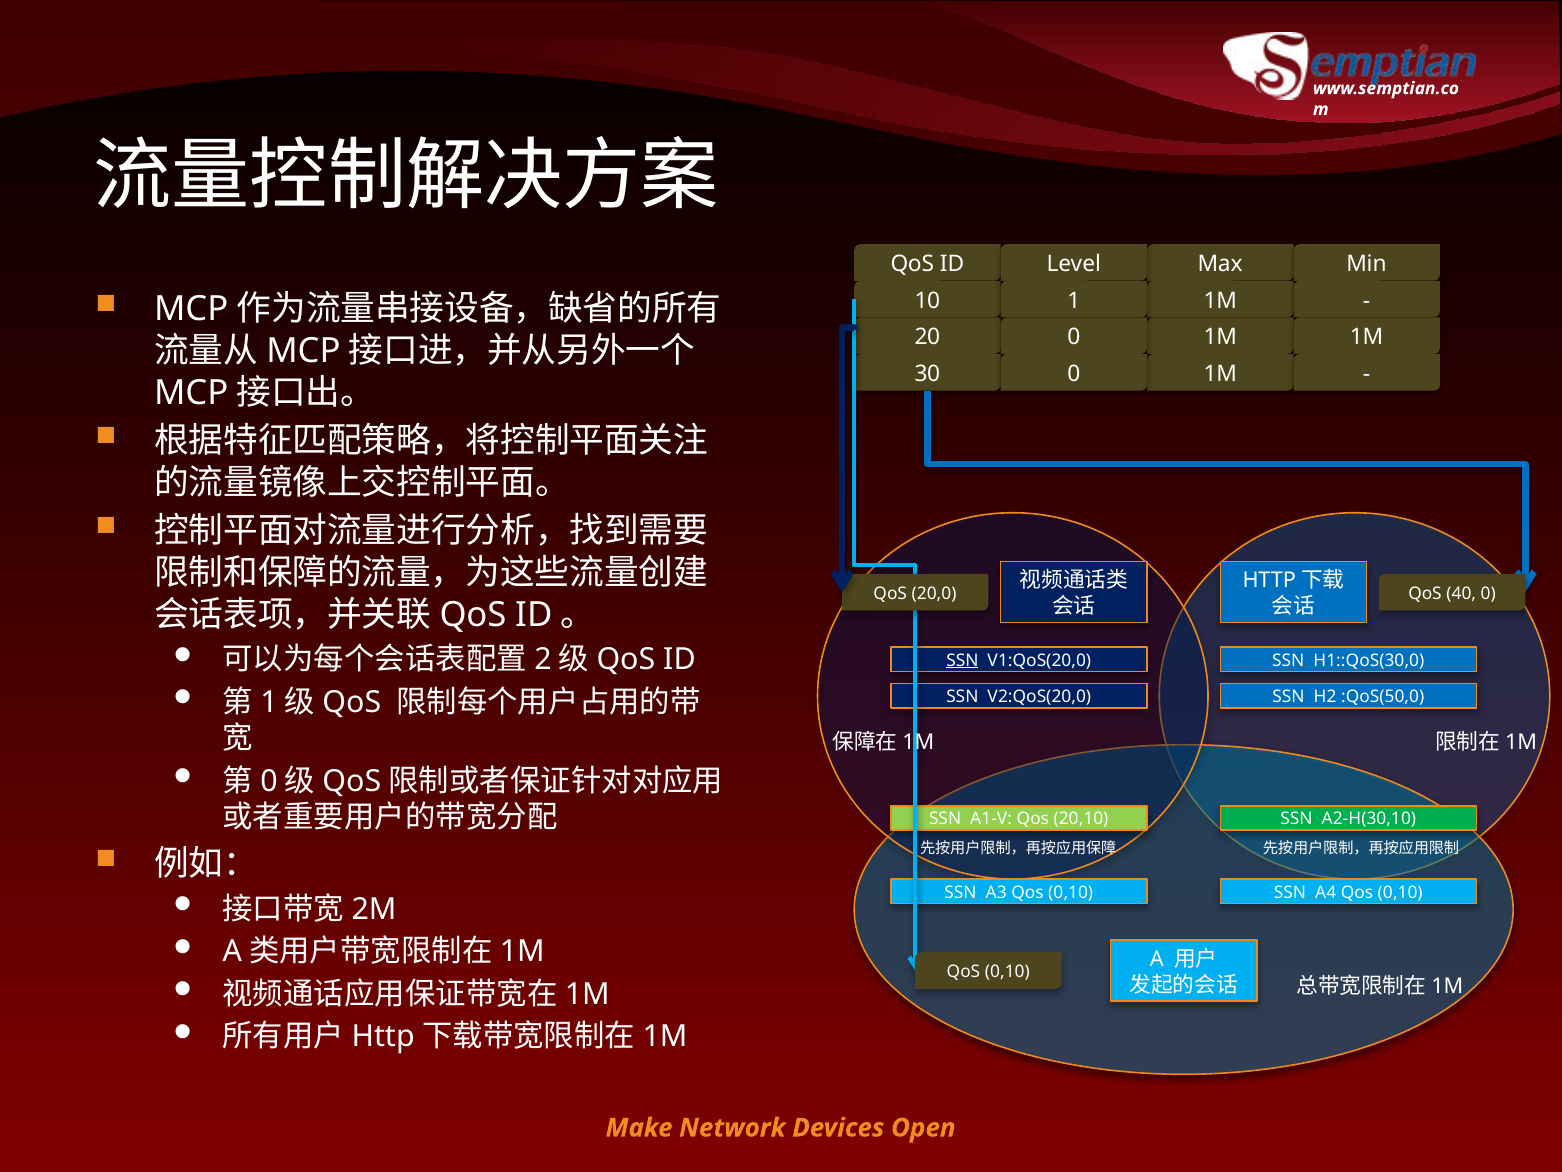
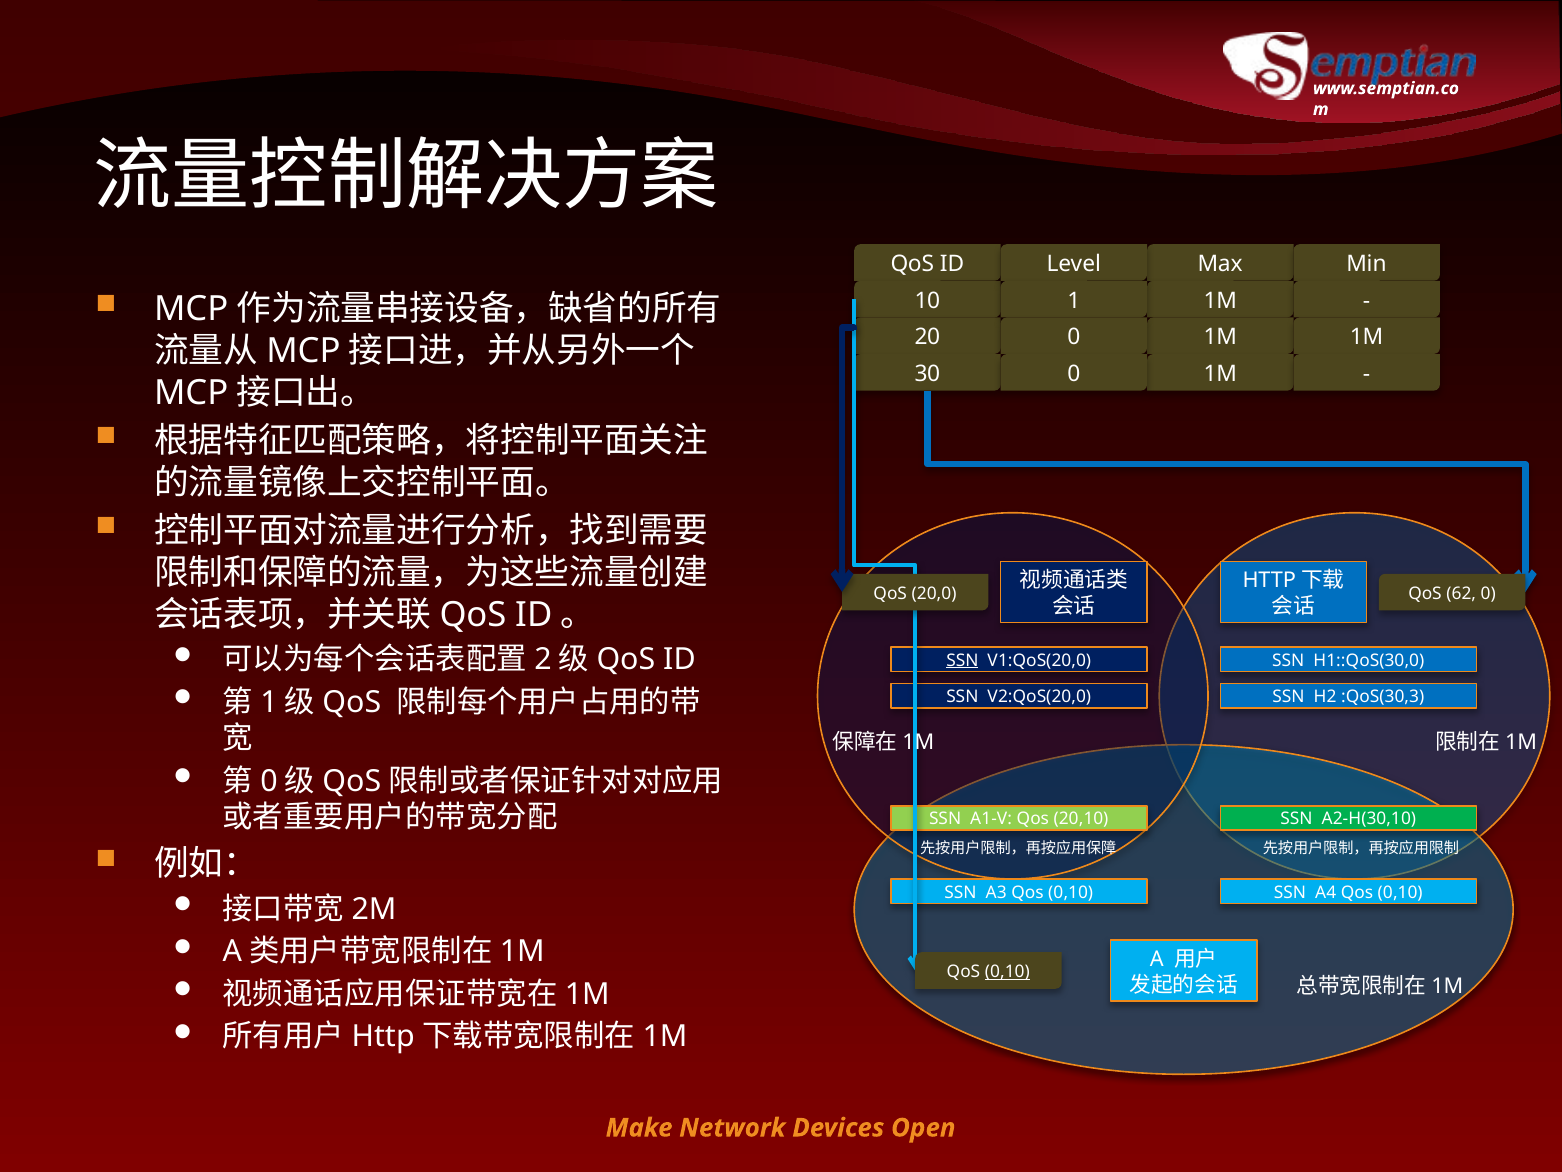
40: 40 -> 62 (1461, 593)
:QoS(50,0: :QoS(50,0 -> :QoS(30,3 (1383, 697)
0,10 underline: none -> present (1007, 971)
